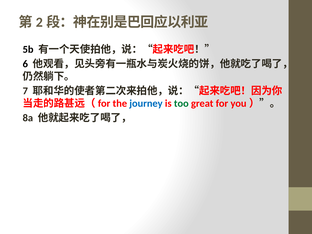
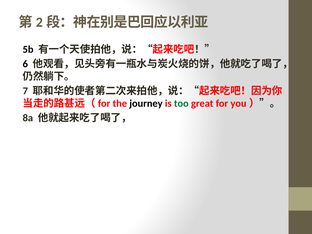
journey colour: blue -> black (146, 103)
